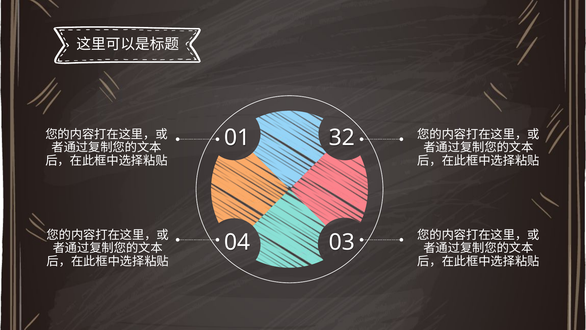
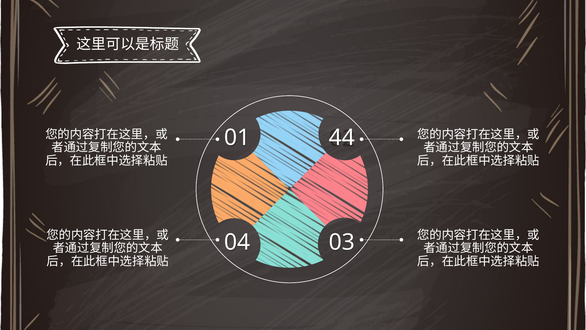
32: 32 -> 44 (342, 137)
